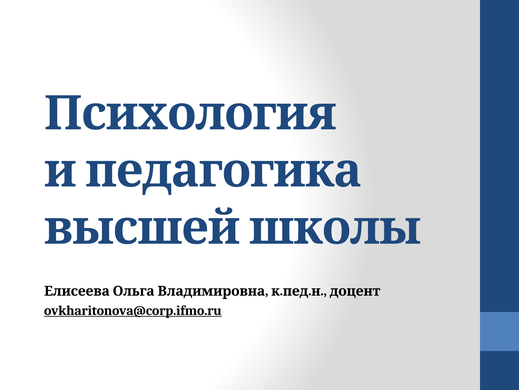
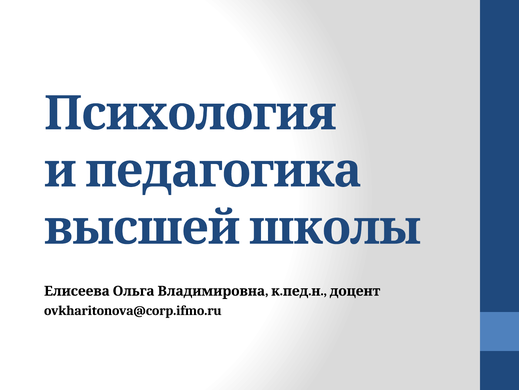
ovkharitonova@corp.ifmo.ru underline: present -> none (133, 310)
